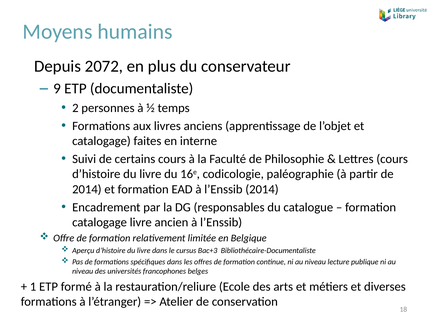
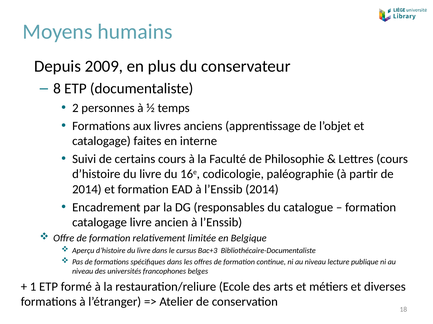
2072: 2072 -> 2009 (104, 67)
9: 9 -> 8 (57, 89)
